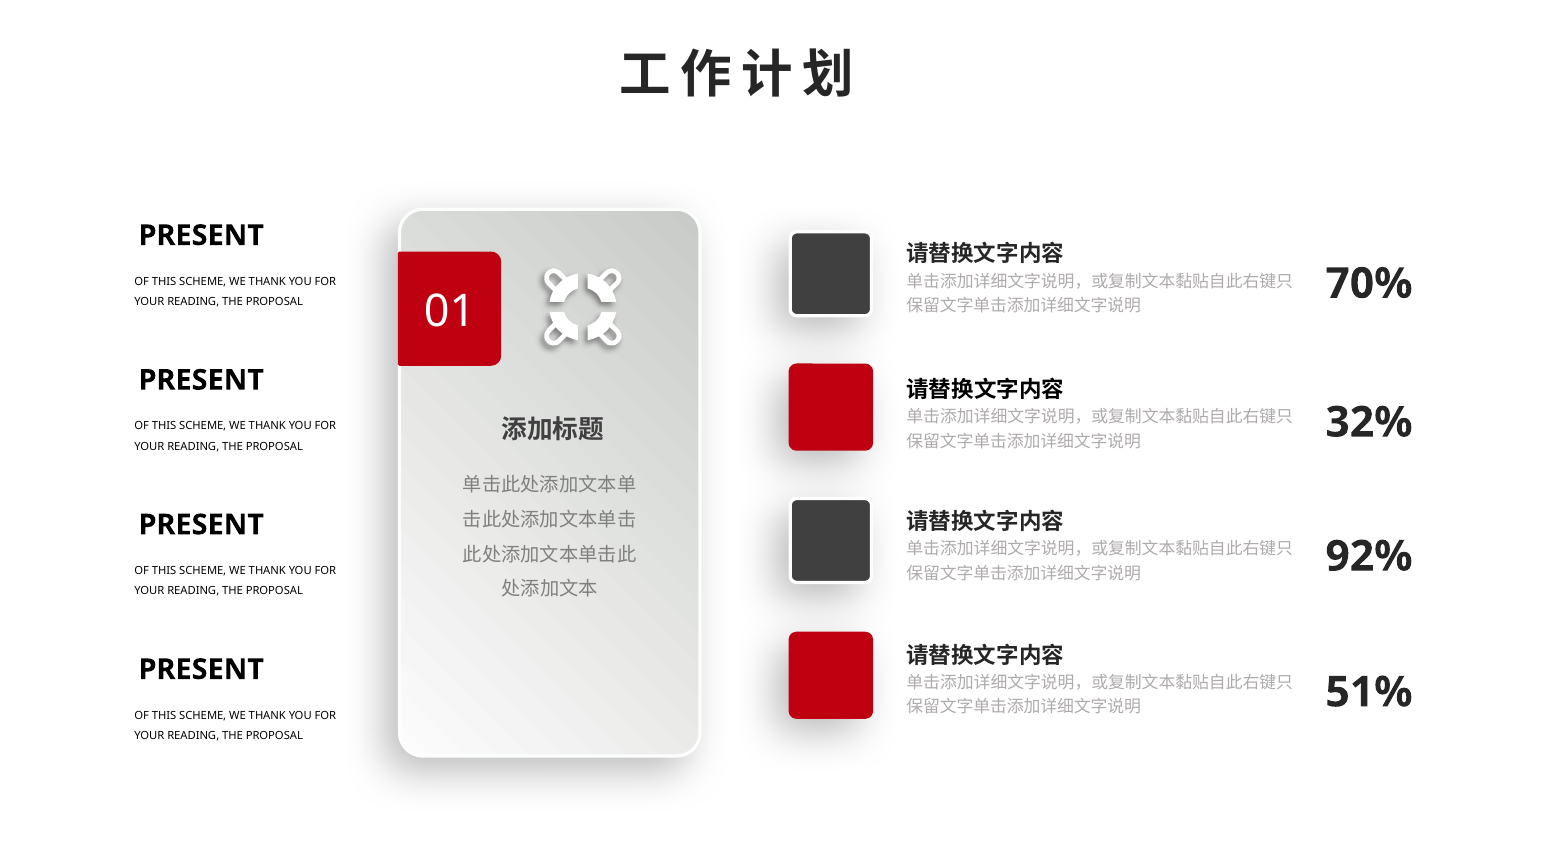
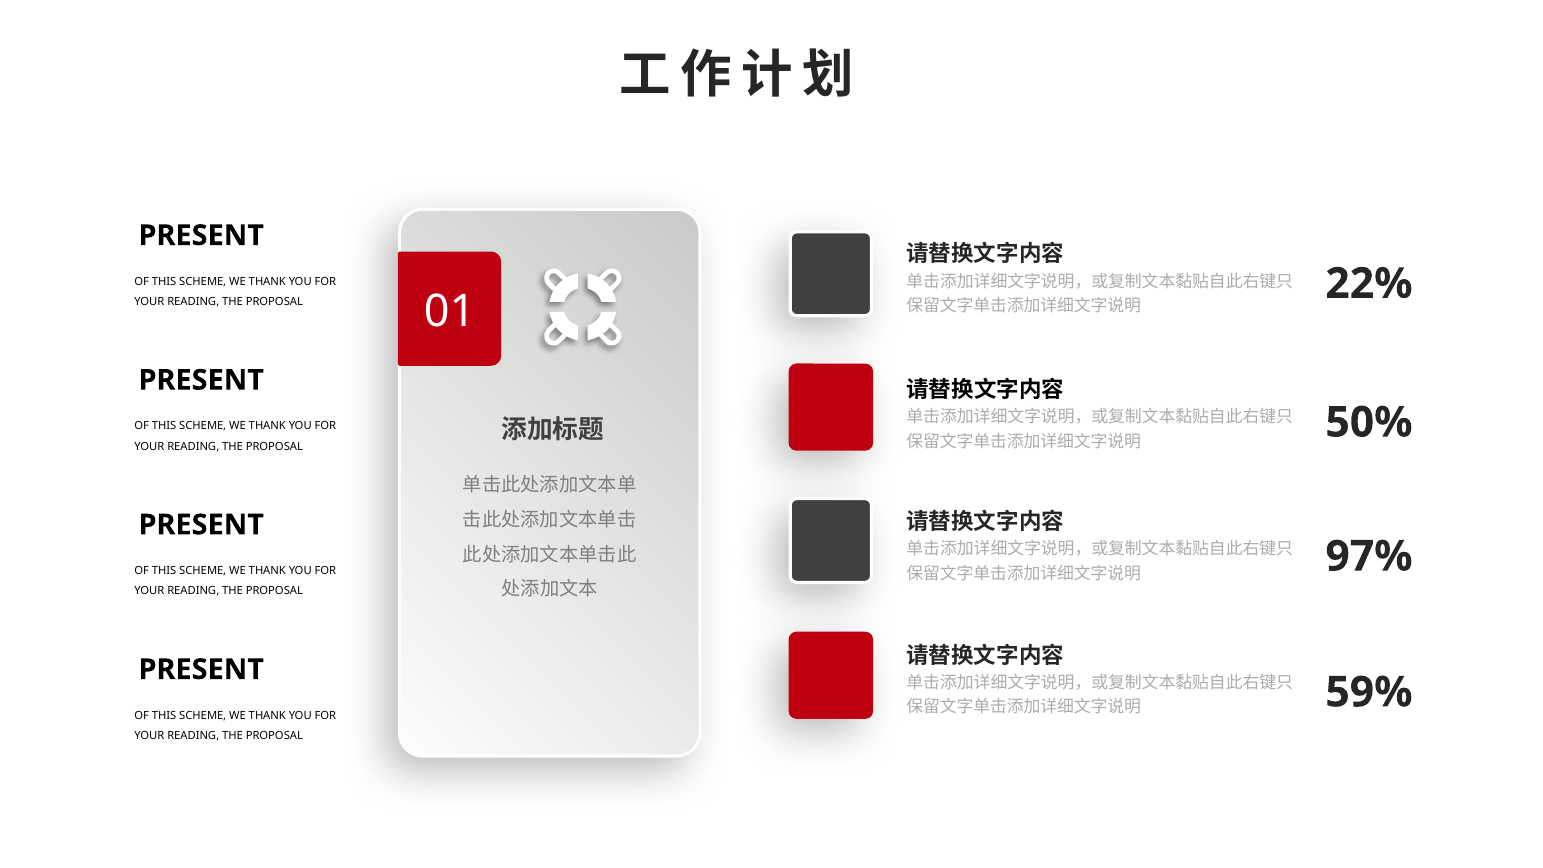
70%: 70% -> 22% (1369, 284)
32%: 32% -> 50% (1369, 422)
92%: 92% -> 97% (1369, 556)
51%: 51% -> 59% (1369, 692)
